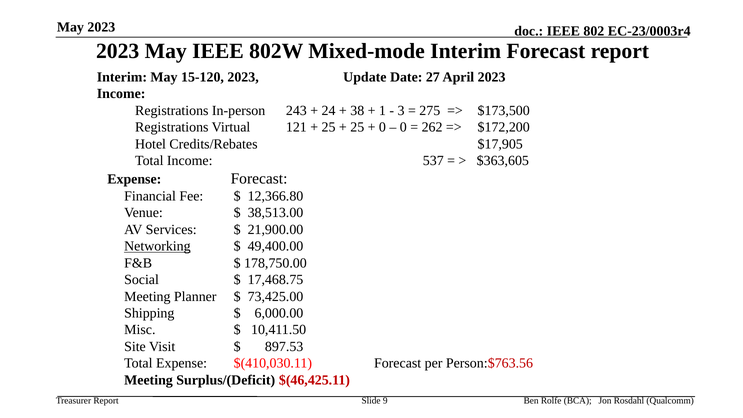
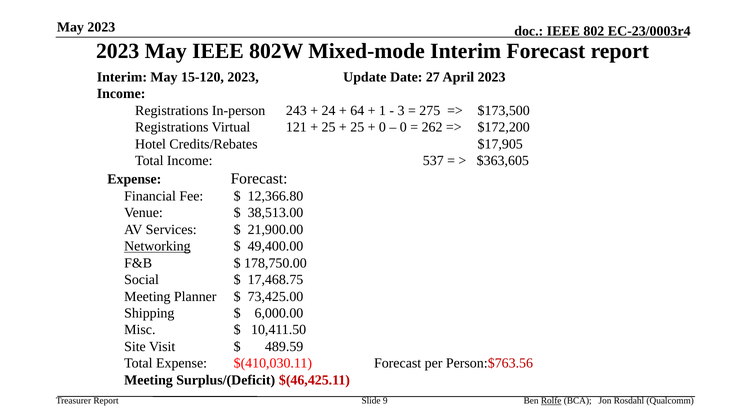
38: 38 -> 64 (357, 111)
897.53: 897.53 -> 489.59 (284, 347)
Rolfe underline: none -> present (551, 401)
